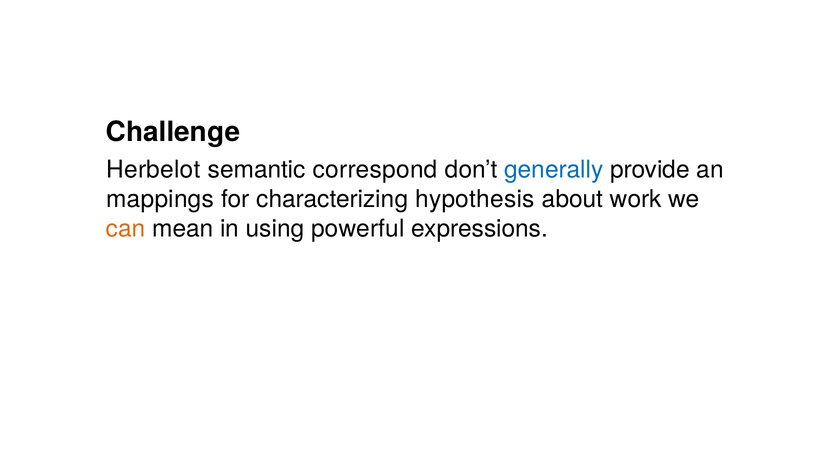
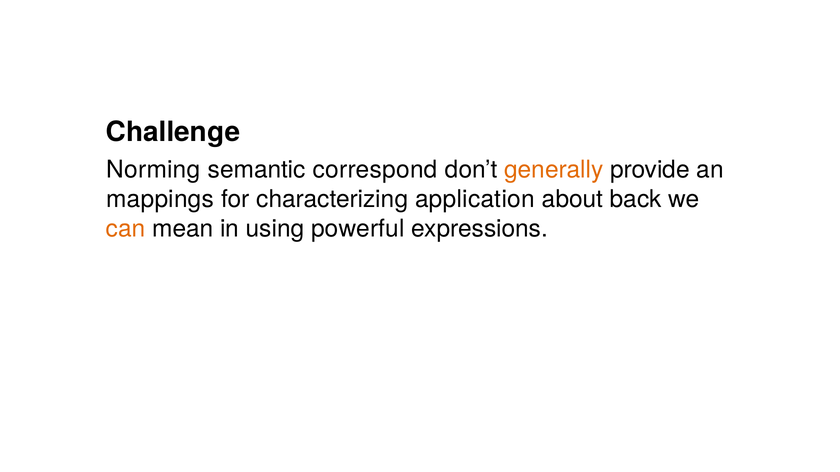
Herbelot: Herbelot -> Norming (153, 170)
generally colour: blue -> orange (554, 170)
hypothesis: hypothesis -> application (475, 199)
work: work -> back (636, 199)
